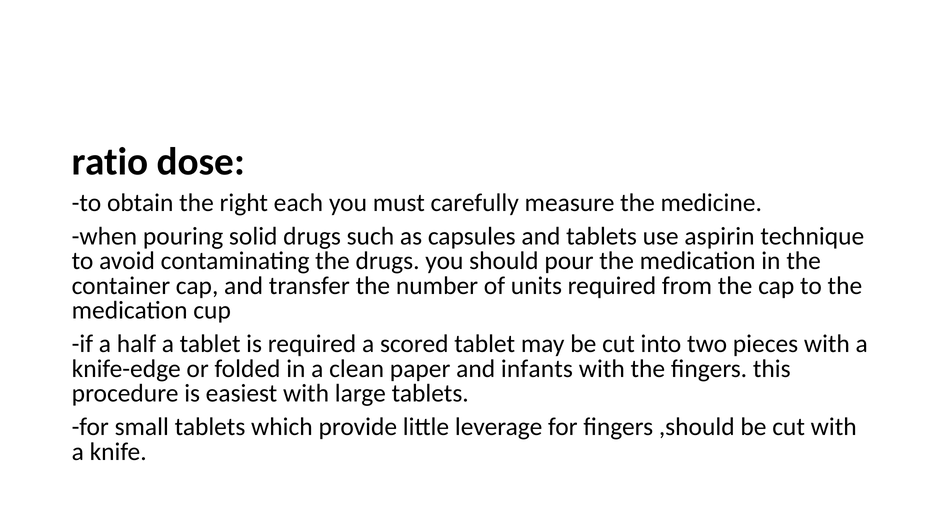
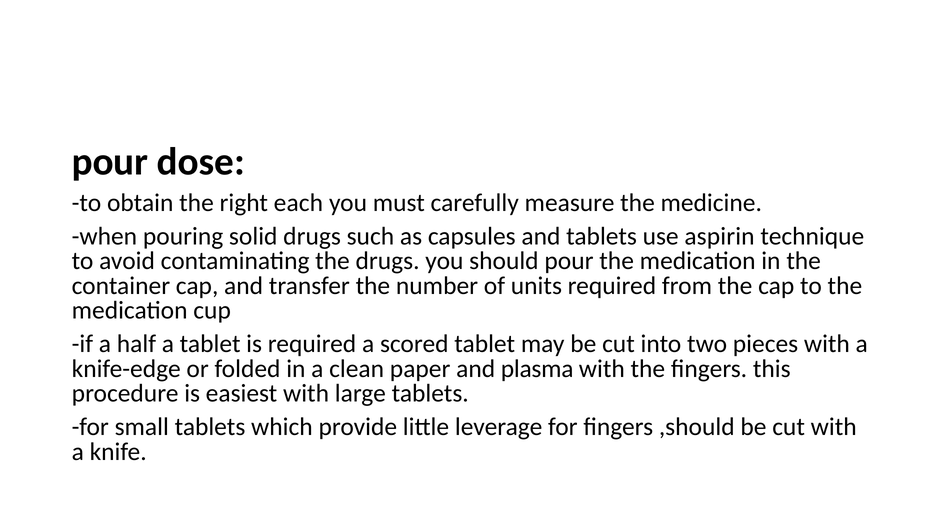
ratio: ratio -> pour (110, 162)
infants: infants -> plasma (537, 369)
